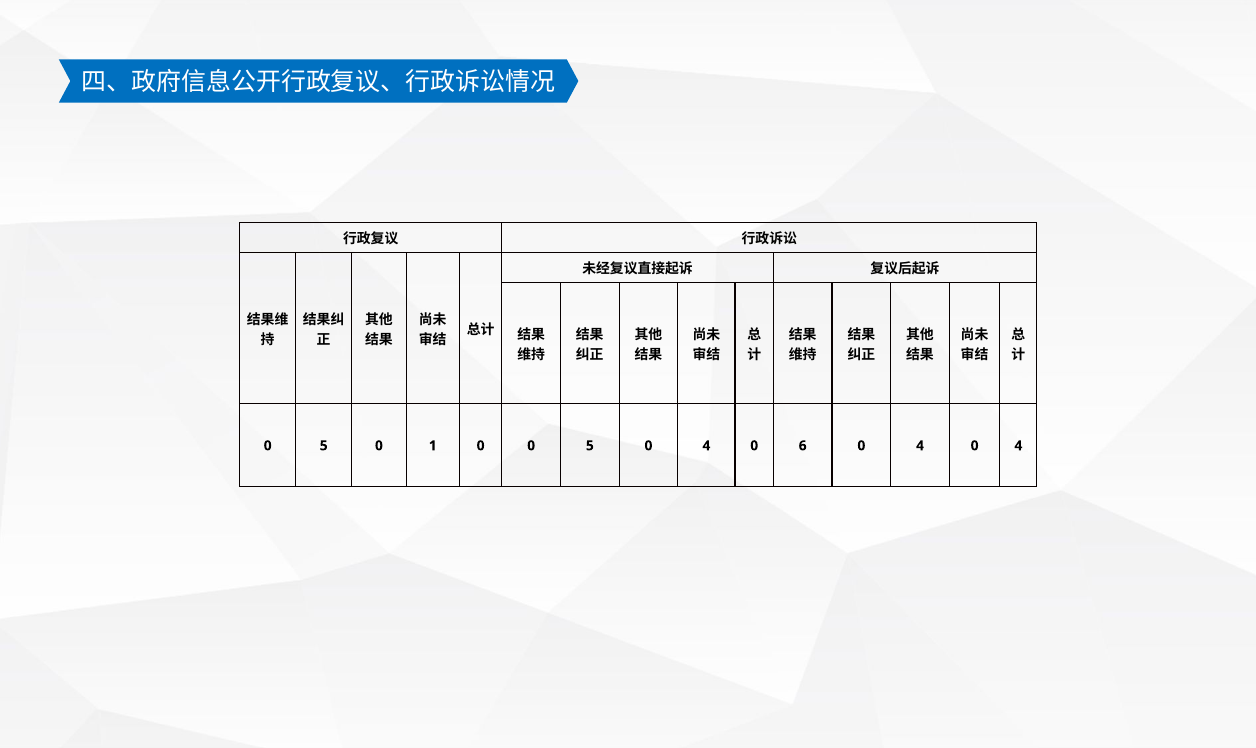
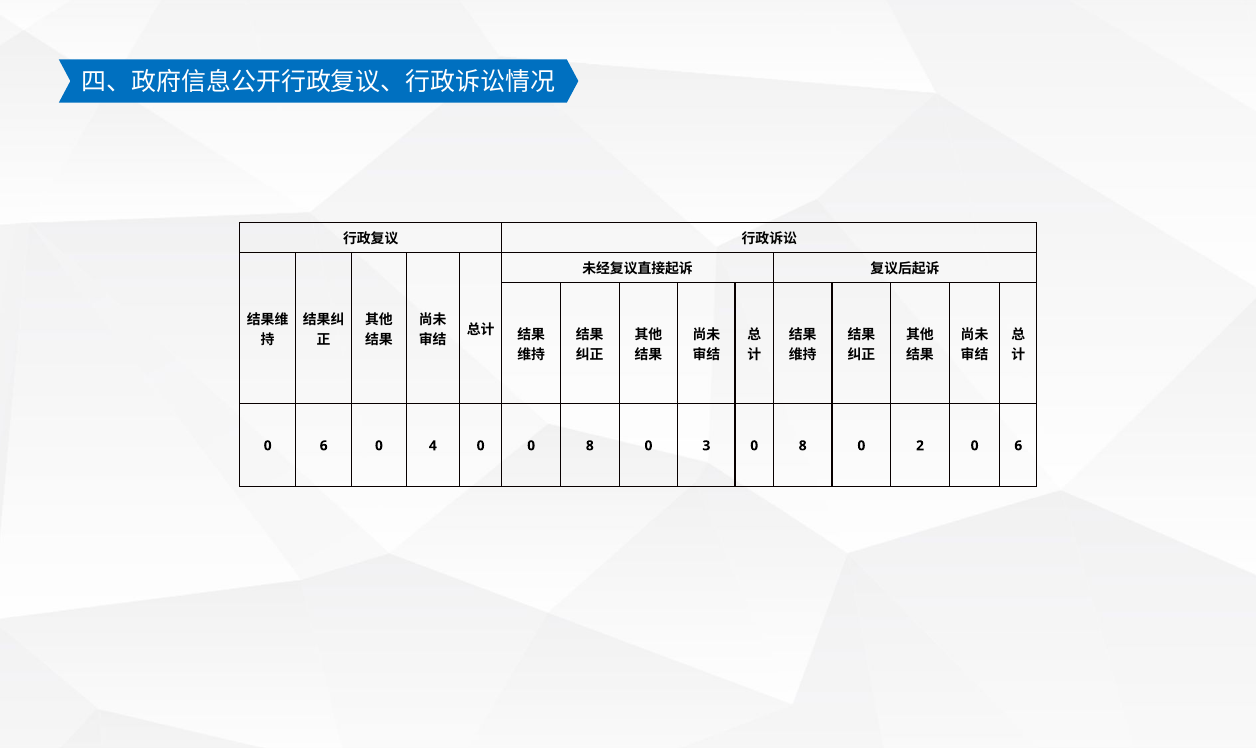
5: 5 -> 6 (324, 446)
1: 1 -> 4 (433, 446)
0 0 5: 5 -> 8 (590, 446)
4: 4 -> 3 (706, 446)
6: 6 -> 8 (803, 446)
4: 4 -> 2 (920, 446)
4: 4 -> 6 (1018, 446)
